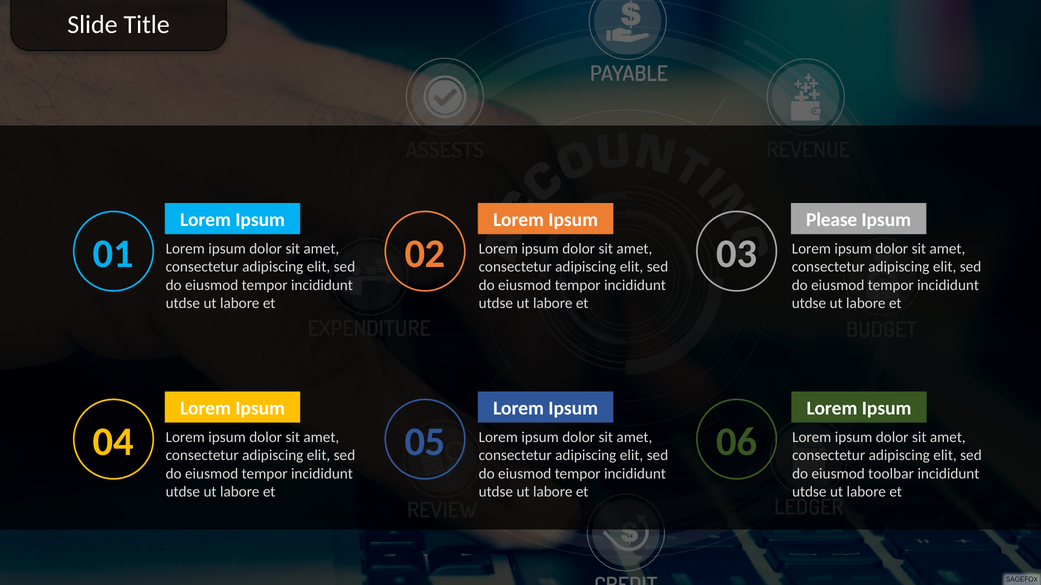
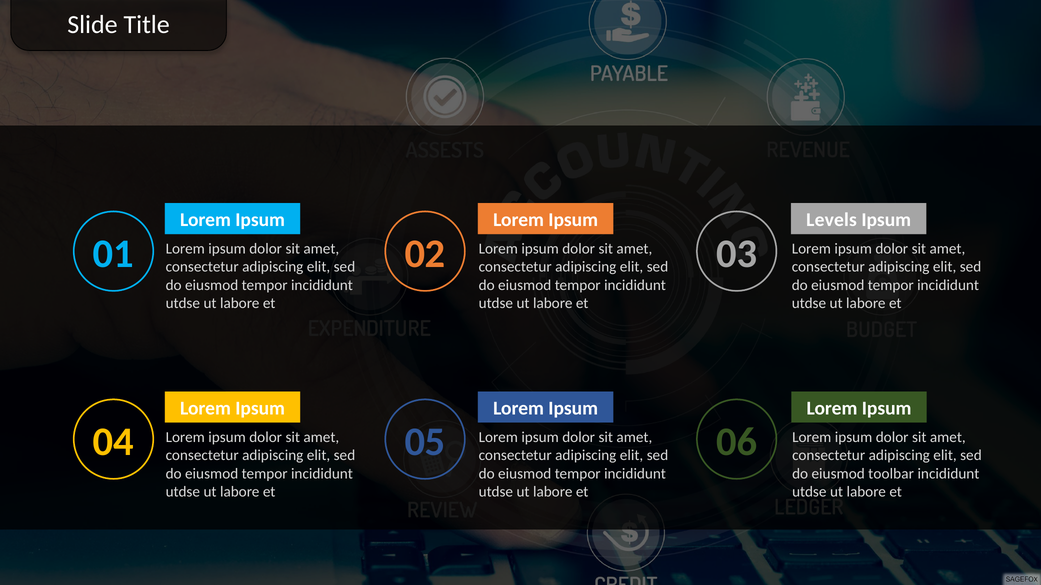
Please: Please -> Levels (832, 220)
